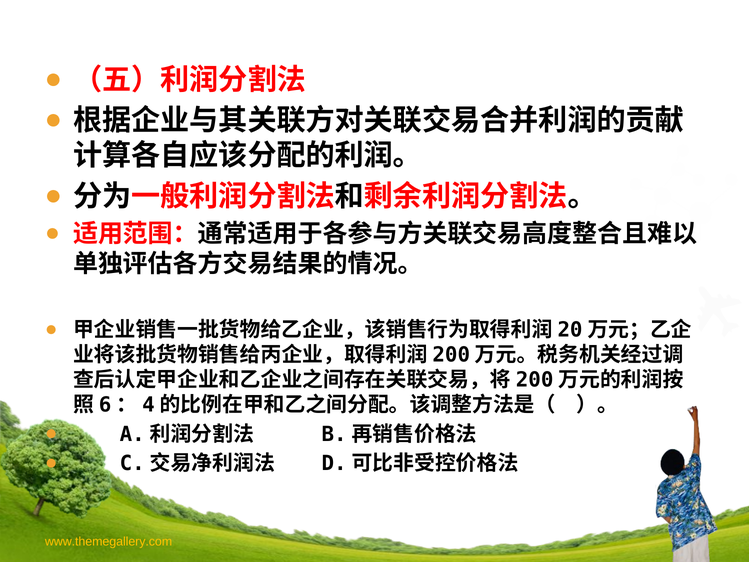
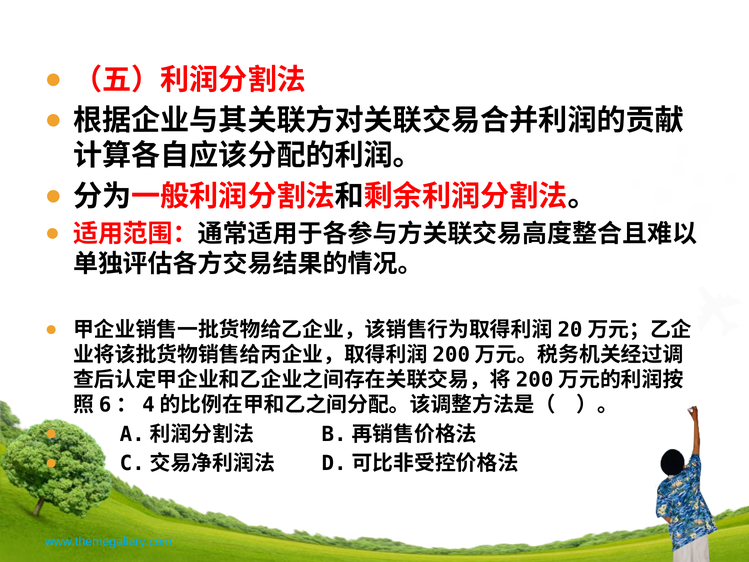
www.themegallery.com colour: yellow -> light blue (109, 541)
